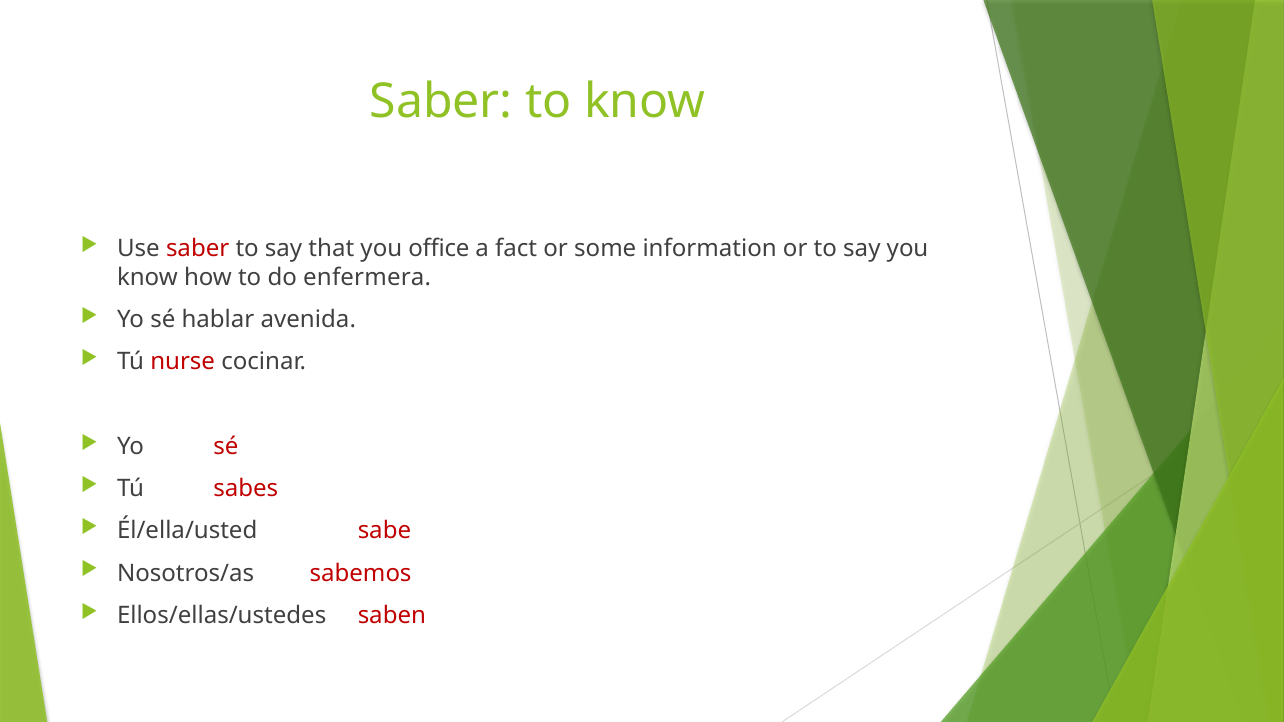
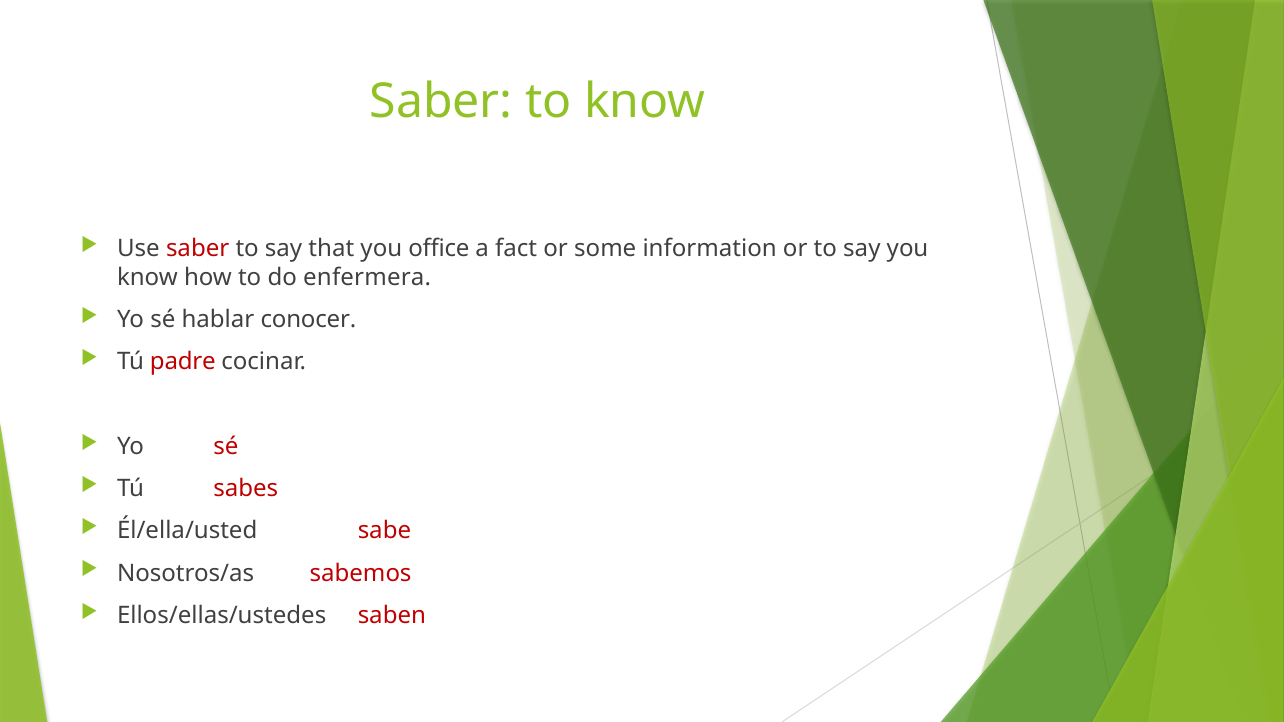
avenida: avenida -> conocer (308, 320)
nurse: nurse -> padre (183, 362)
